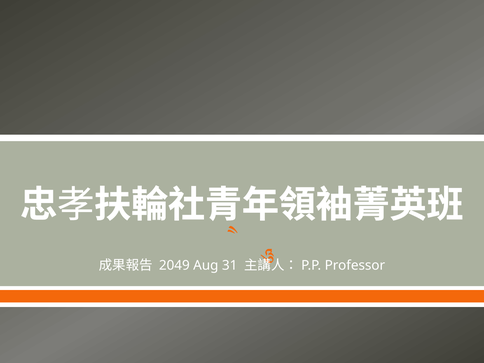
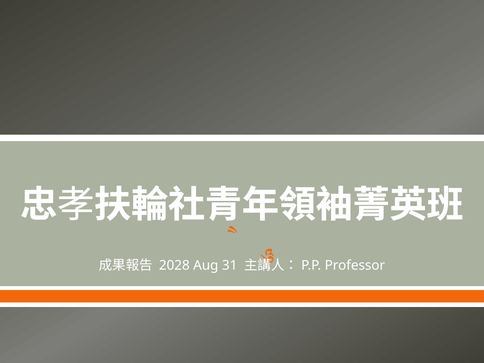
2049: 2049 -> 2028 (174, 266)
